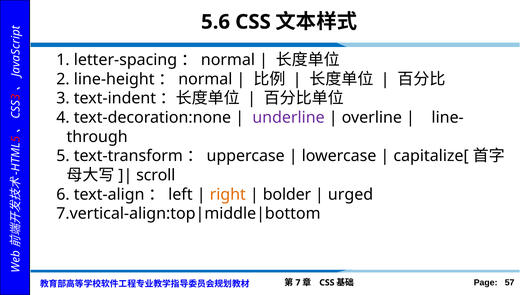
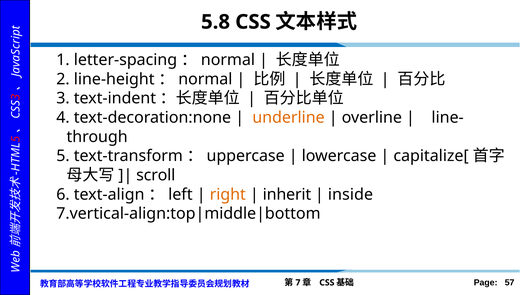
5.6: 5.6 -> 5.8 (216, 22)
underline colour: purple -> orange (289, 117)
bolder: bolder -> inherit (287, 194)
urged: urged -> inside (350, 194)
